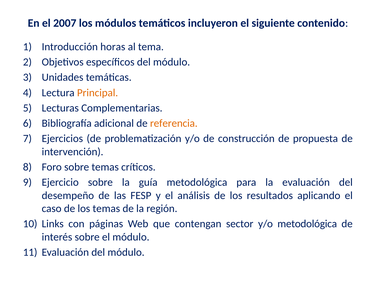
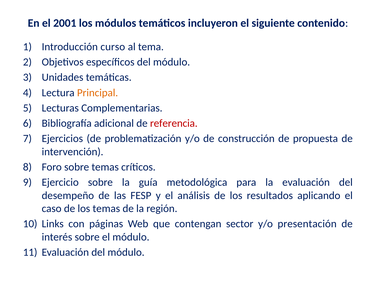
2007: 2007 -> 2001 (65, 23)
horas: horas -> curso (113, 47)
referencia colour: orange -> red (174, 123)
y/o metodológica: metodológica -> presentación (307, 224)
